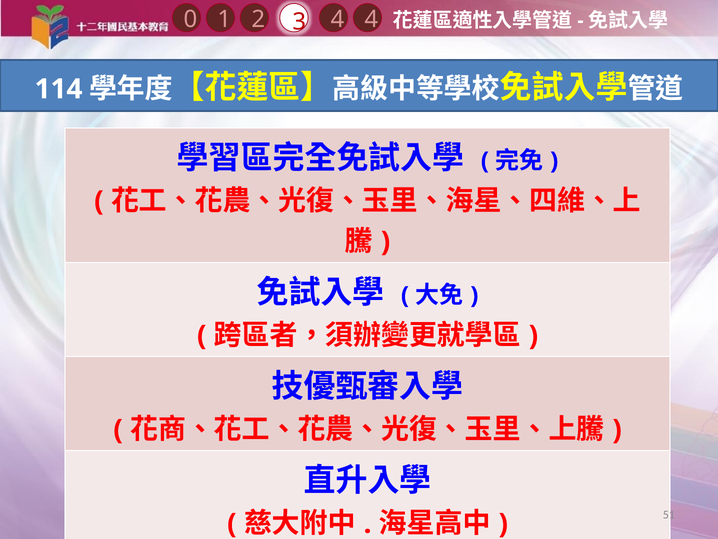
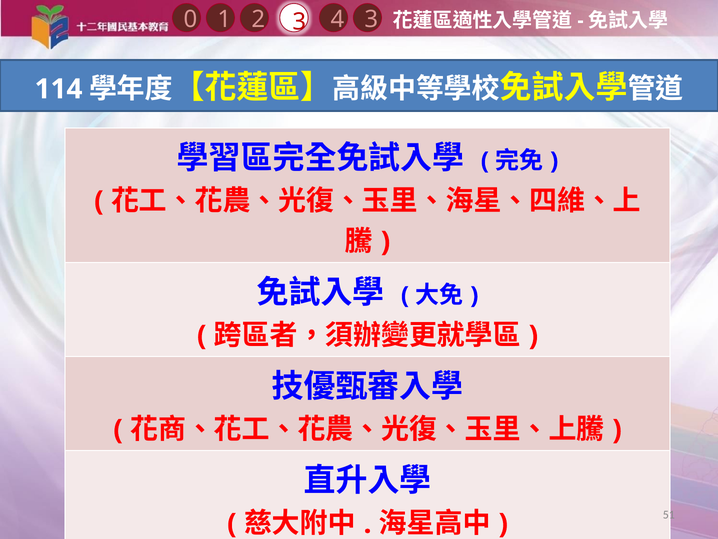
4 4: 4 -> 3 (371, 19)
